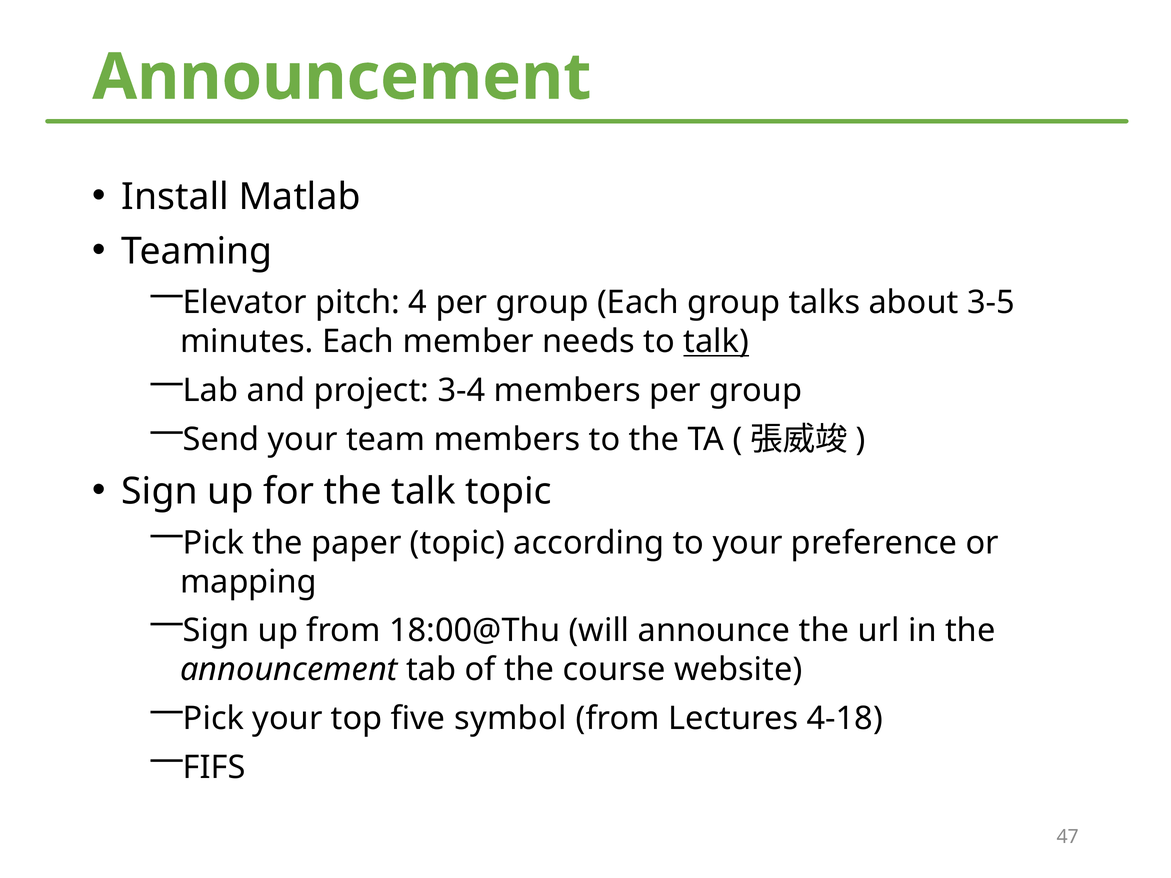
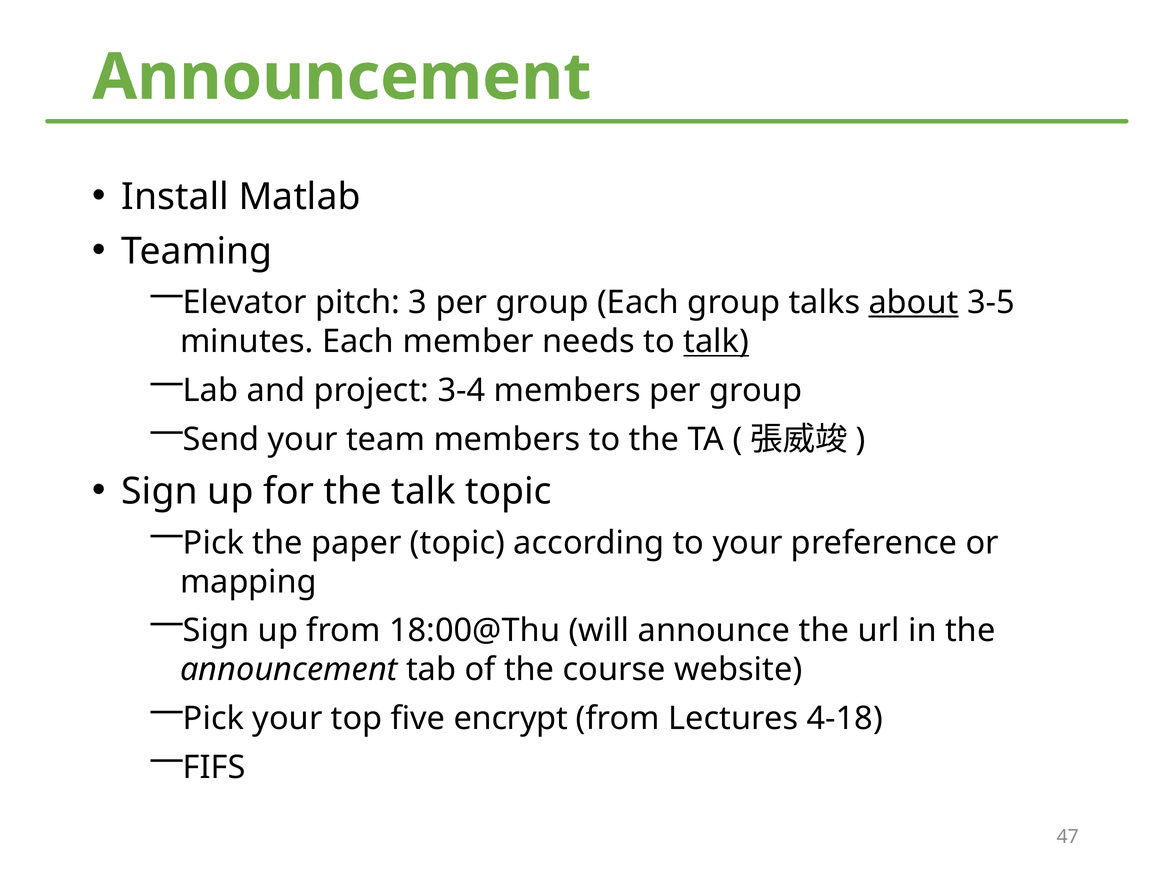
4: 4 -> 3 (418, 303)
about underline: none -> present (914, 303)
symbol: symbol -> encrypt (511, 719)
